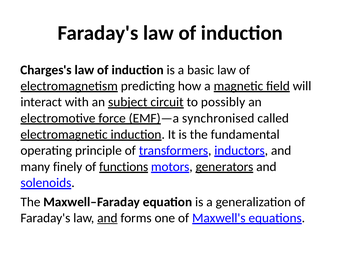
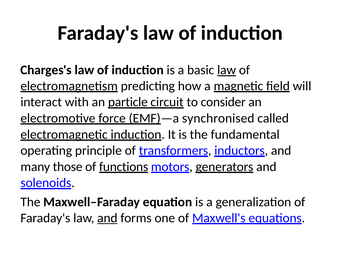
law underline: none -> present (227, 70)
subject: subject -> particle (128, 102)
possibly: possibly -> consider (223, 102)
finely: finely -> those (68, 167)
